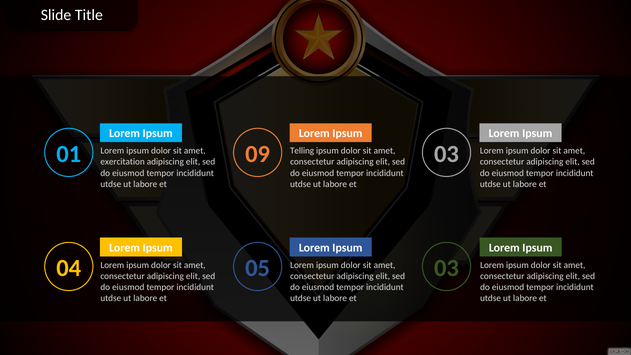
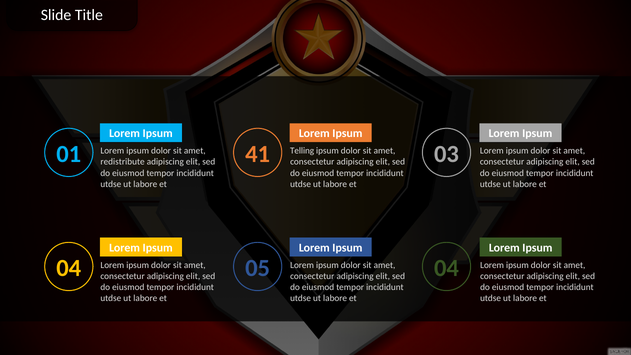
09: 09 -> 41 (258, 154)
exercitation: exercitation -> redistribute (123, 162)
05 03: 03 -> 04 (446, 268)
